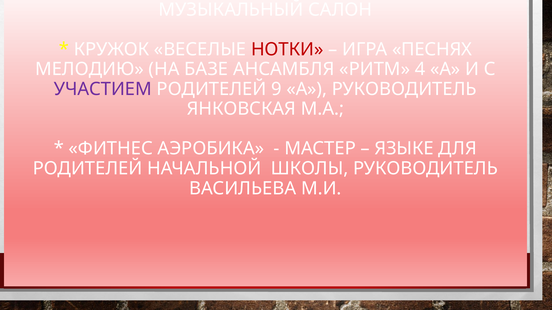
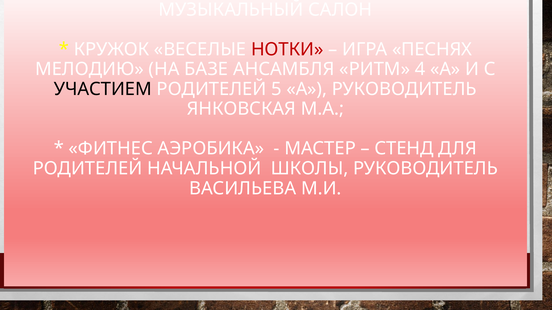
УЧАСТИЕМ colour: purple -> black (103, 89)
9: 9 -> 5 (276, 89)
ЯЗЫКЕ: ЯЗЫКЕ -> СТЕНД (404, 149)
